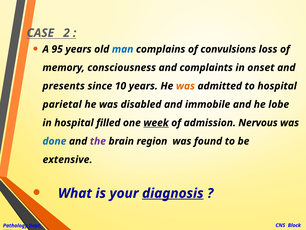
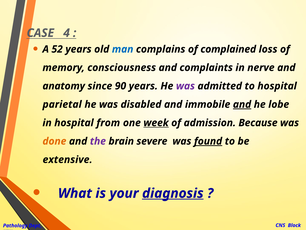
2: 2 -> 4 (67, 33)
95: 95 -> 52 (57, 49)
convulsions: convulsions -> complained (228, 49)
onset: onset -> nerve (261, 67)
presents: presents -> anatomy (64, 86)
10: 10 -> 90 (121, 86)
was colour: orange -> purple (185, 86)
and underline: none -> present (242, 104)
filled: filled -> from (108, 123)
Nervous: Nervous -> Because (258, 123)
done colour: blue -> orange (54, 141)
region: region -> severe (152, 141)
found underline: none -> present (208, 141)
